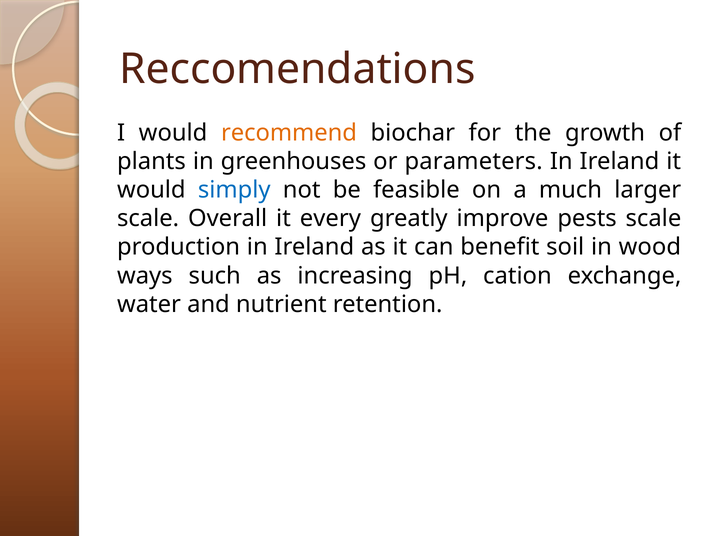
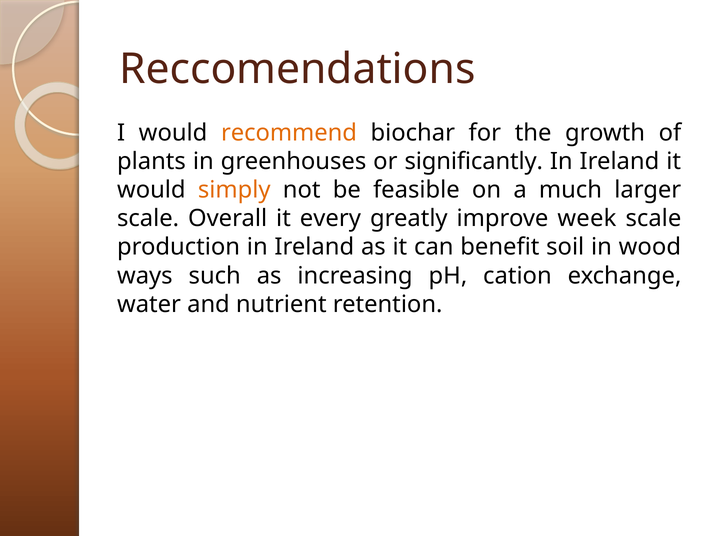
parameters: parameters -> significantly (474, 161)
simply colour: blue -> orange (234, 190)
pests: pests -> week (587, 218)
